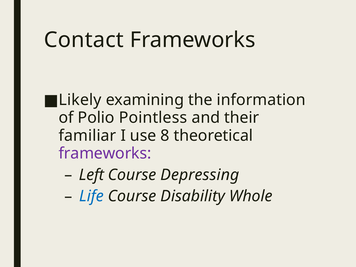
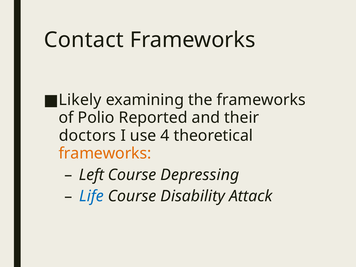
the information: information -> frameworks (261, 100)
Pointless: Pointless -> Reported (153, 118)
familiar: familiar -> doctors (87, 136)
8: 8 -> 4 (165, 136)
frameworks colour: purple -> orange (105, 153)
Whole: Whole -> Attack (251, 196)
